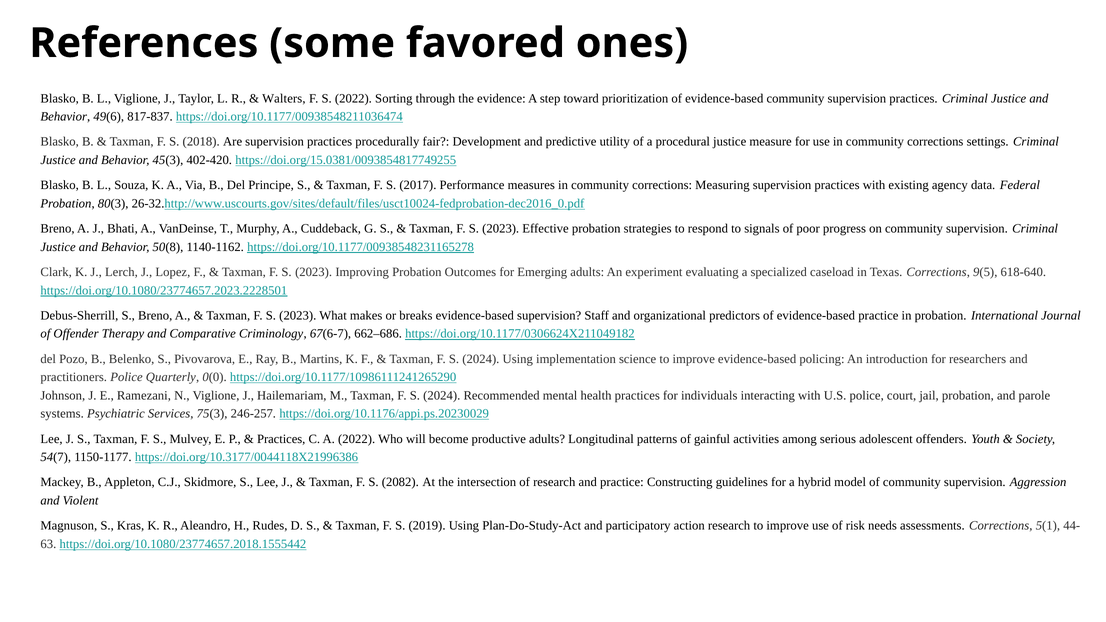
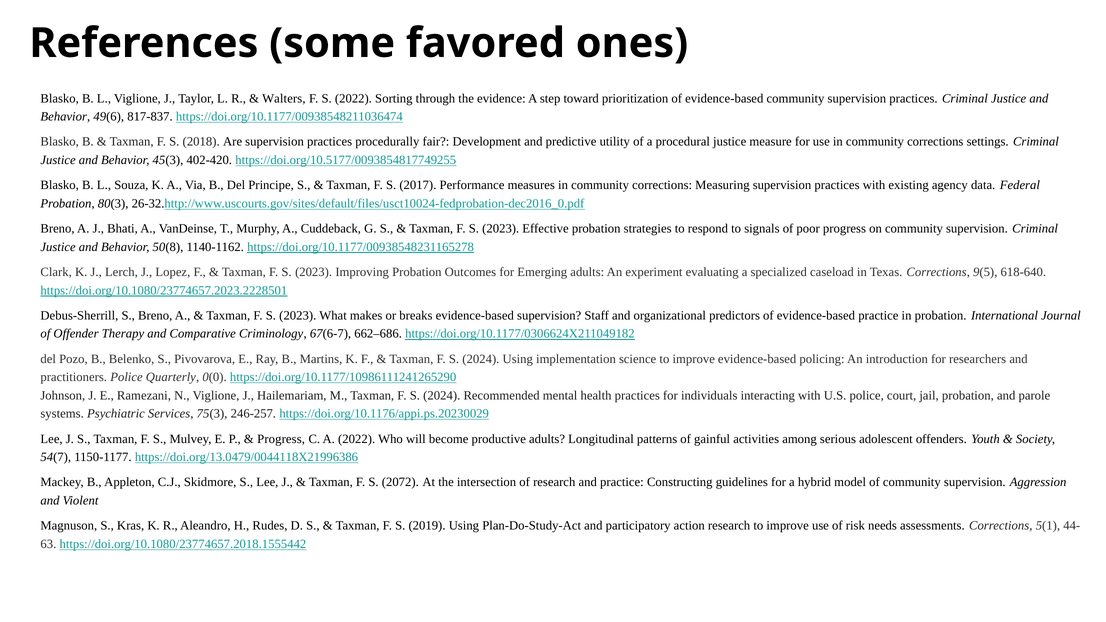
https://doi.org/15.0381/0093854817749255: https://doi.org/15.0381/0093854817749255 -> https://doi.org/10.5177/0093854817749255 (346, 160)
Practices: Practices -> Progress (281, 439)
https://doi.org/10.3177/0044118X21996386: https://doi.org/10.3177/0044118X21996386 -> https://doi.org/13.0479/0044118X21996386 (246, 457)
2082: 2082 -> 2072 (400, 482)
